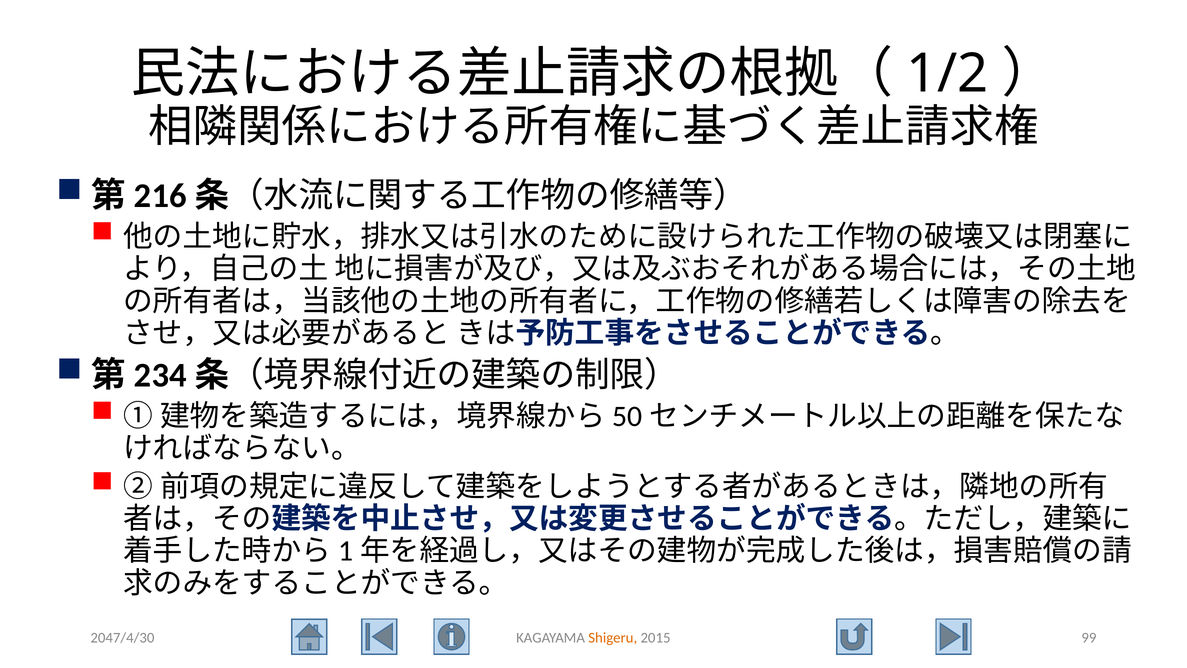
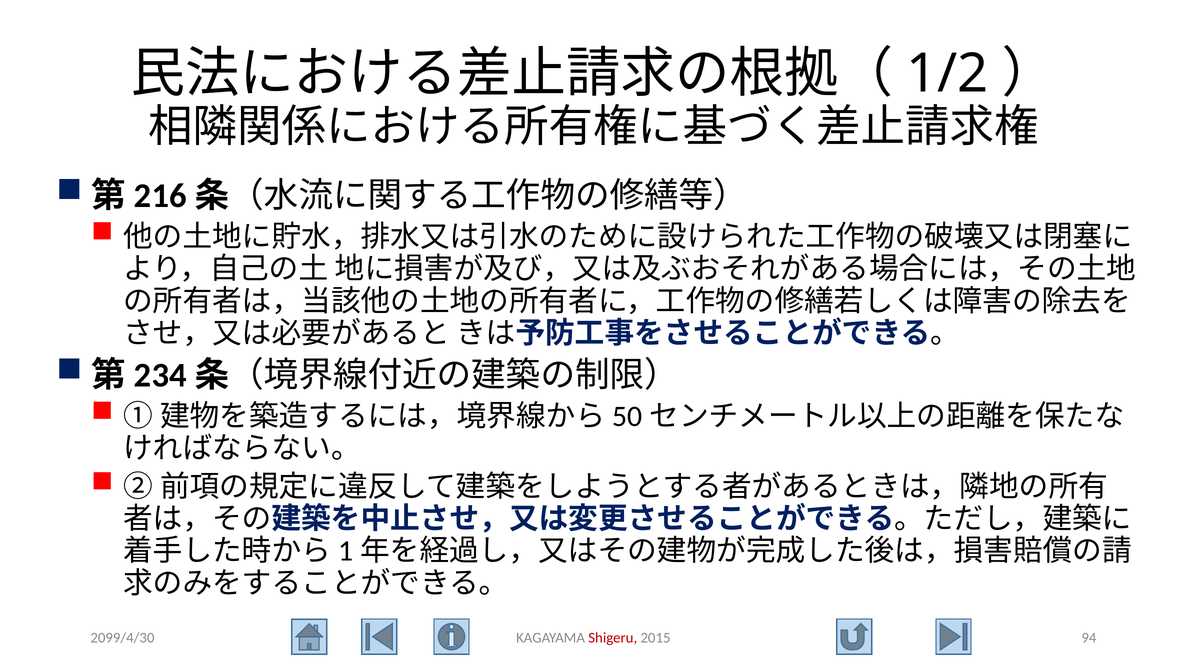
2047/4/30: 2047/4/30 -> 2099/4/30 (122, 638)
Shigeru colour: orange -> red (613, 638)
99: 99 -> 94 (1089, 637)
